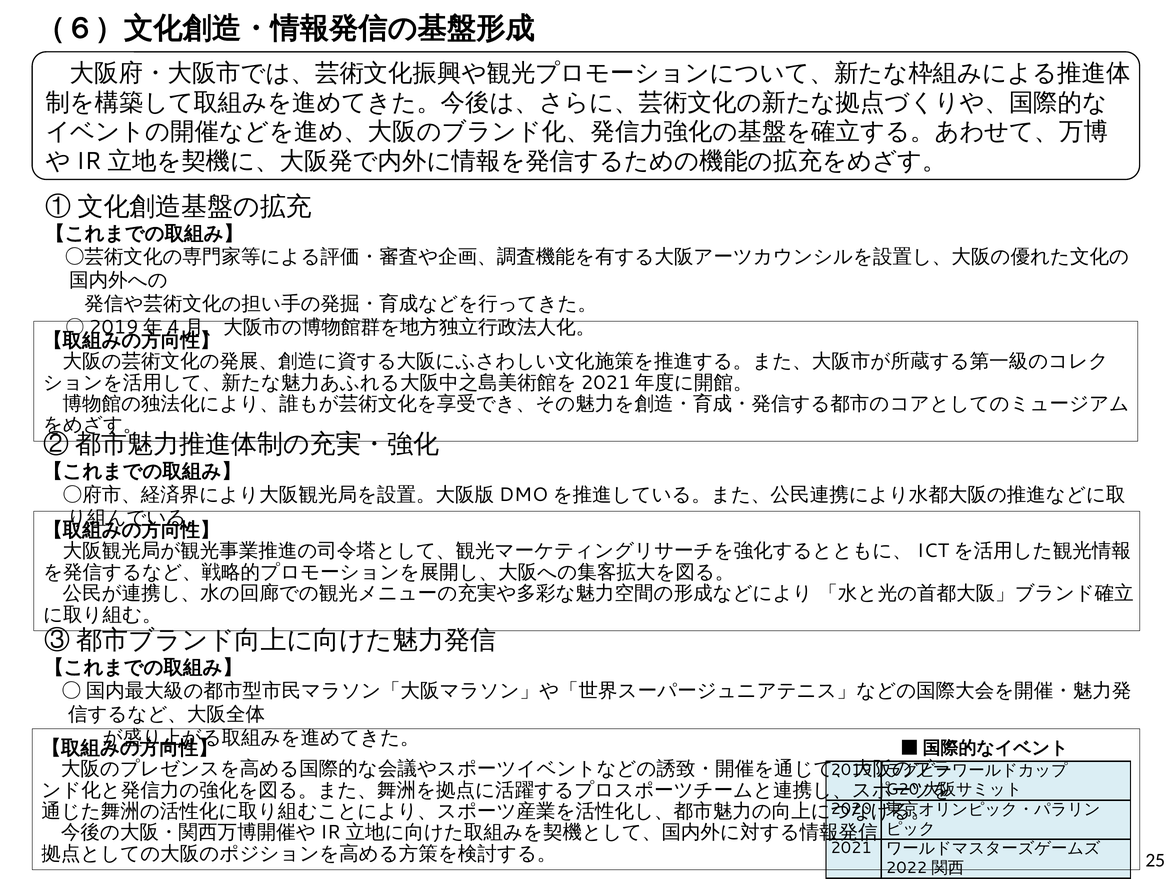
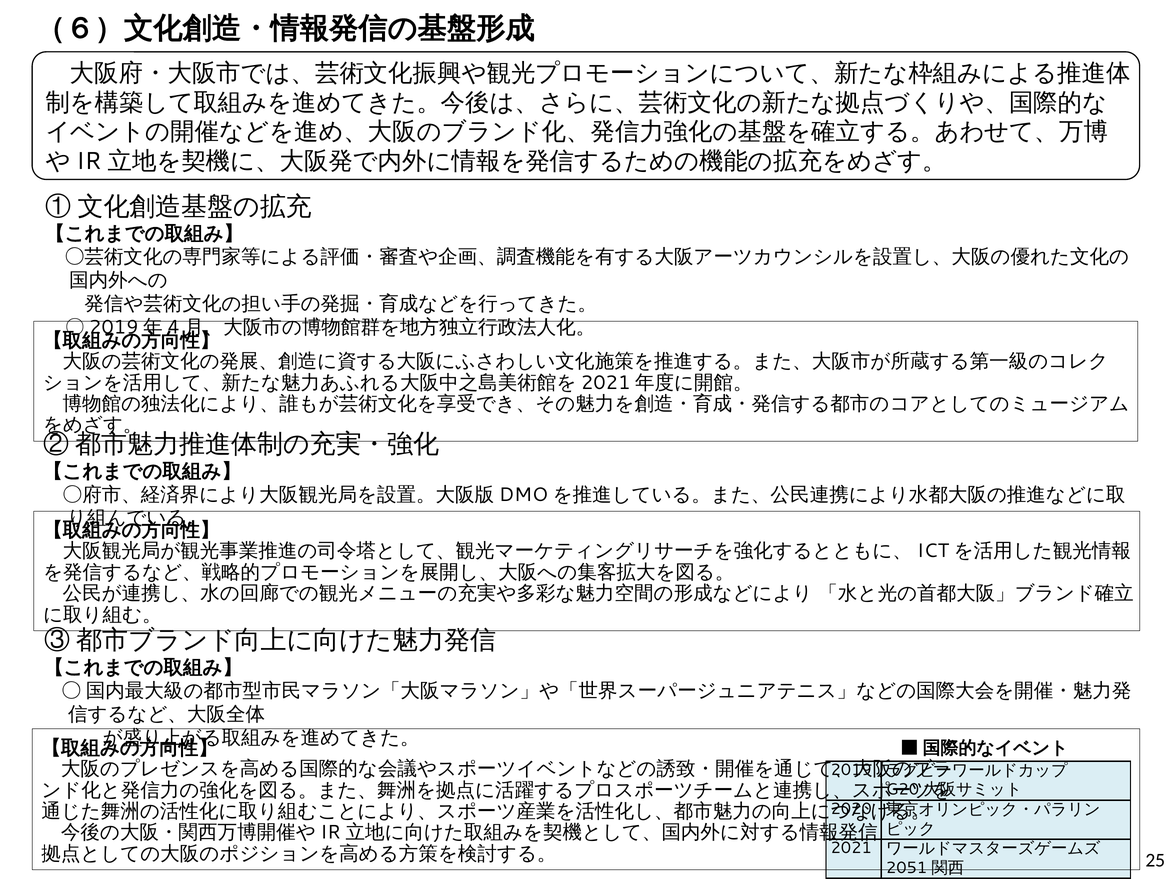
2022: 2022 -> 2051 (907, 868)
